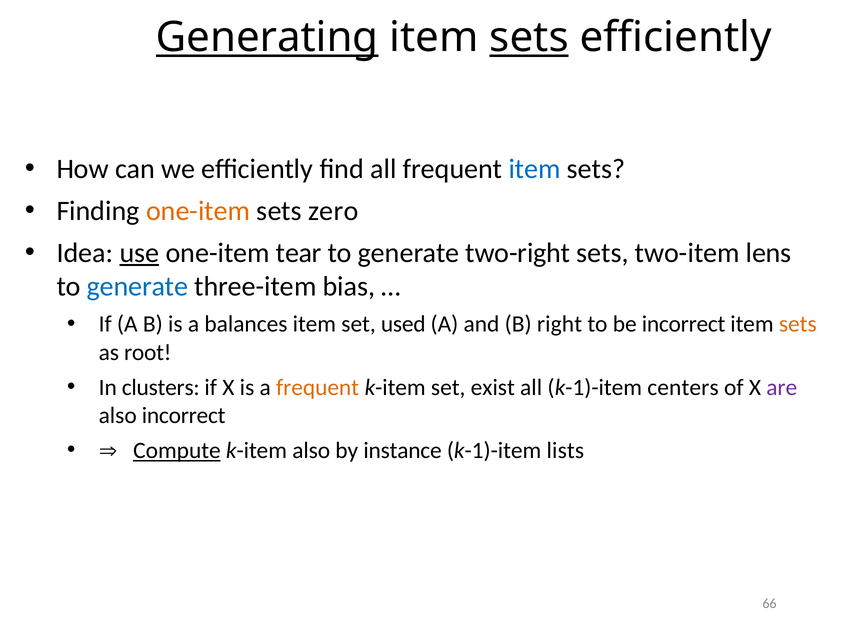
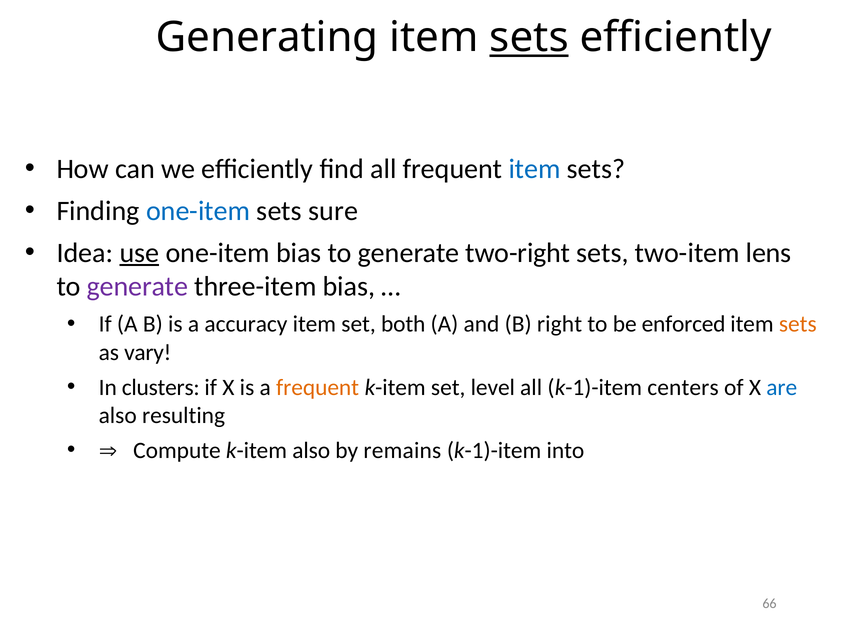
Generating underline: present -> none (267, 38)
one-item colour: orange -> blue (198, 211)
zero: zero -> sure (333, 211)
one-item tear: tear -> bias (299, 253)
generate colour: blue -> purple (137, 287)
balances: balances -> accuracy (246, 324)
used: used -> both (403, 324)
be incorrect: incorrect -> enforced (684, 324)
root: root -> vary (148, 352)
exist: exist -> level (493, 388)
are colour: purple -> blue (782, 388)
also incorrect: incorrect -> resulting (184, 416)
Compute underline: present -> none (177, 451)
instance: instance -> remains (402, 451)
lists: lists -> into (565, 451)
